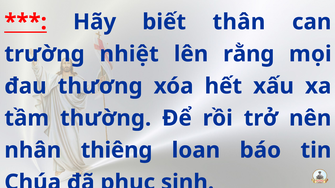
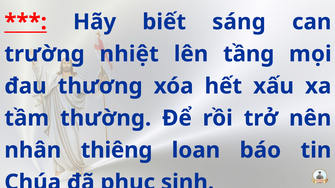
thân: thân -> sáng (239, 22)
rằng: rằng -> tầng (249, 54)
